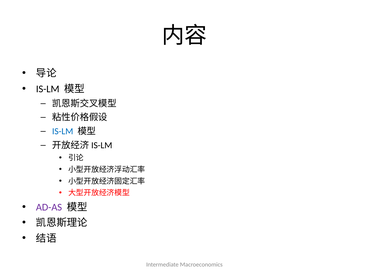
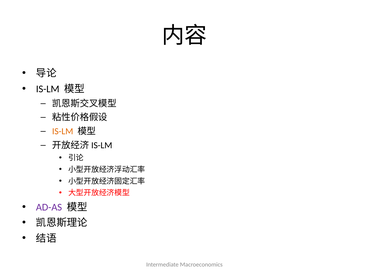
IS-LM colour: blue -> orange (63, 131)
